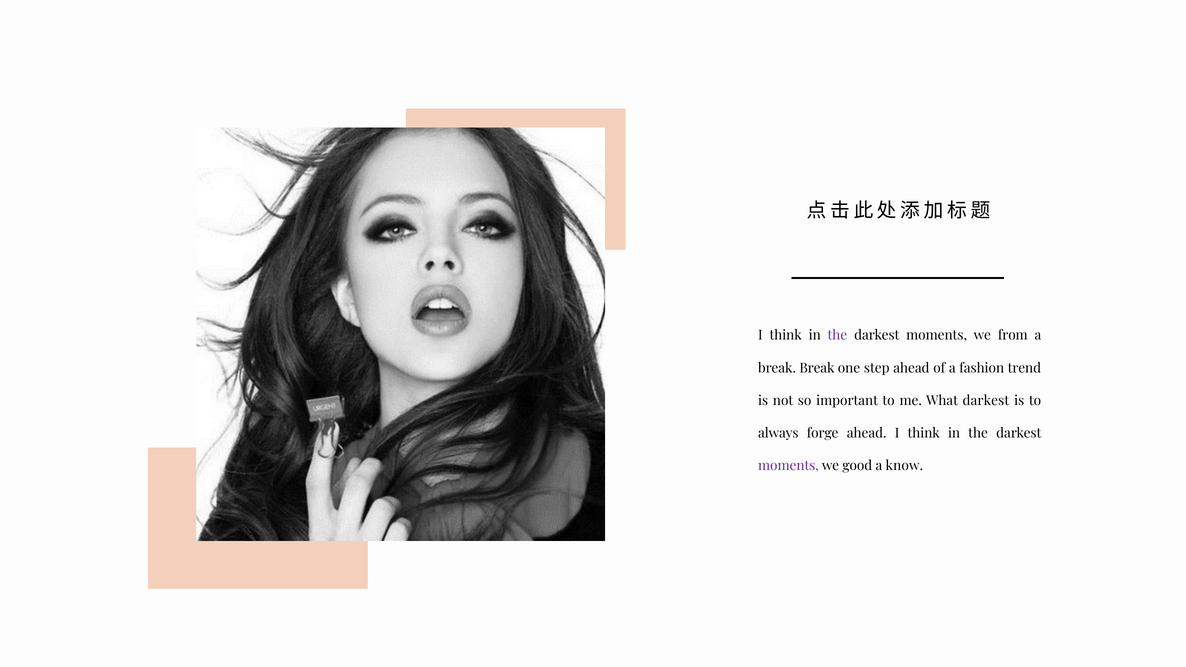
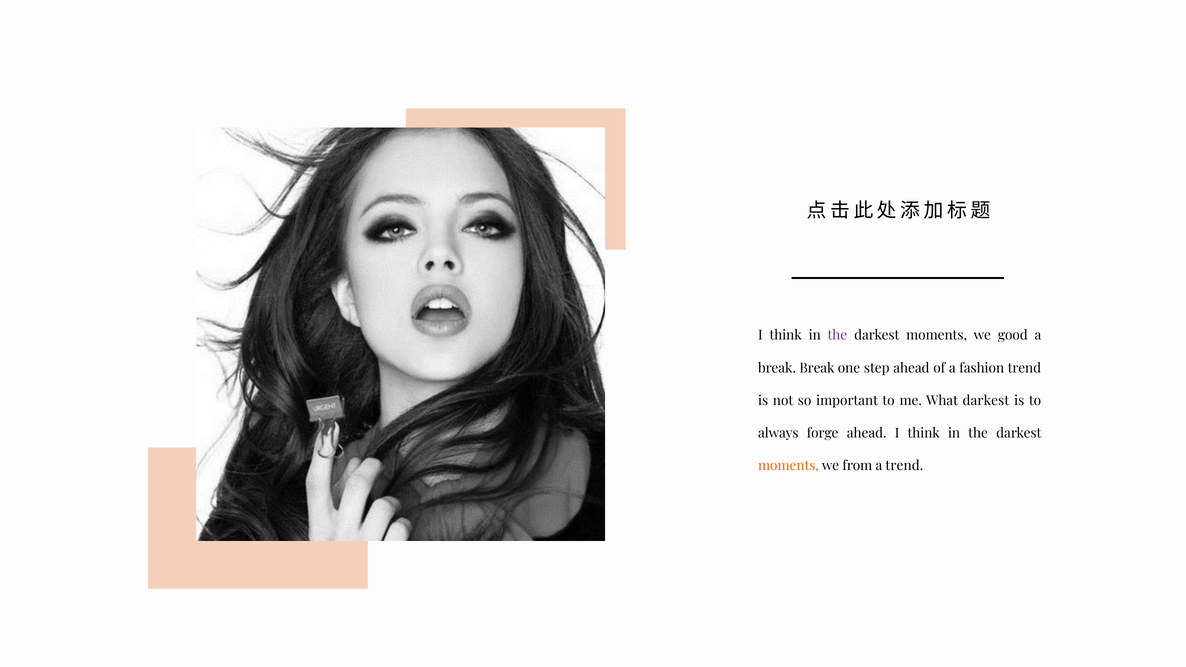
from: from -> good (1013, 336)
moments colour: purple -> orange (788, 466)
good: good -> from (857, 466)
a know: know -> trend (904, 466)
